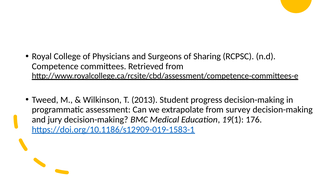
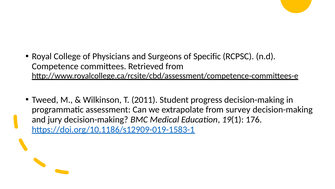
Sharing: Sharing -> Specific (207, 56)
2013: 2013 -> 2011 (145, 100)
